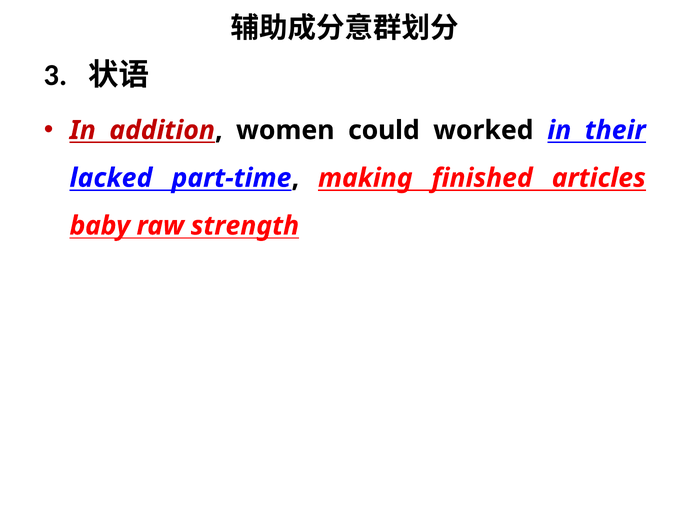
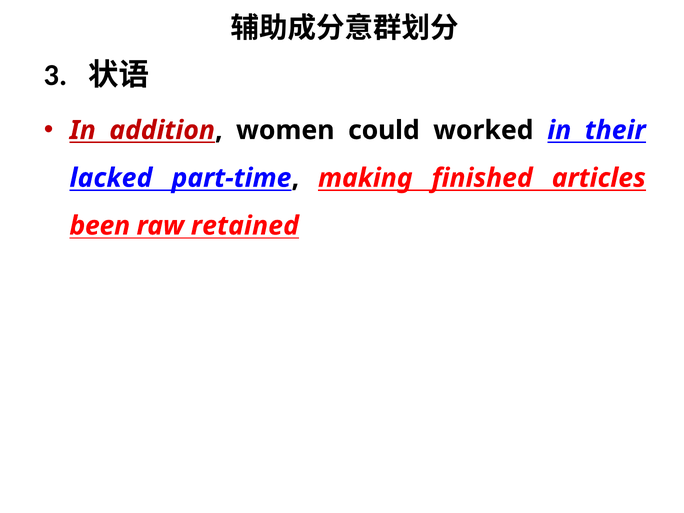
baby: baby -> been (100, 226)
strength: strength -> retained (245, 226)
